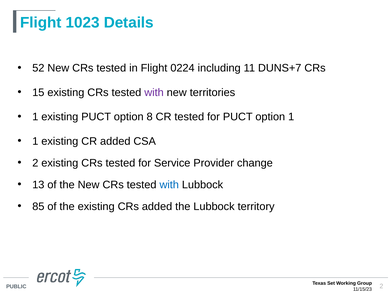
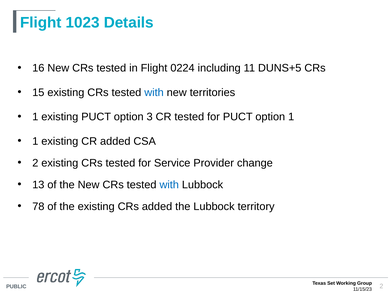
52: 52 -> 16 (38, 68)
DUNS+7: DUNS+7 -> DUNS+5 (280, 68)
with colour: purple -> blue (154, 92)
8: 8 -> 3 (150, 117)
85: 85 -> 78 (38, 207)
